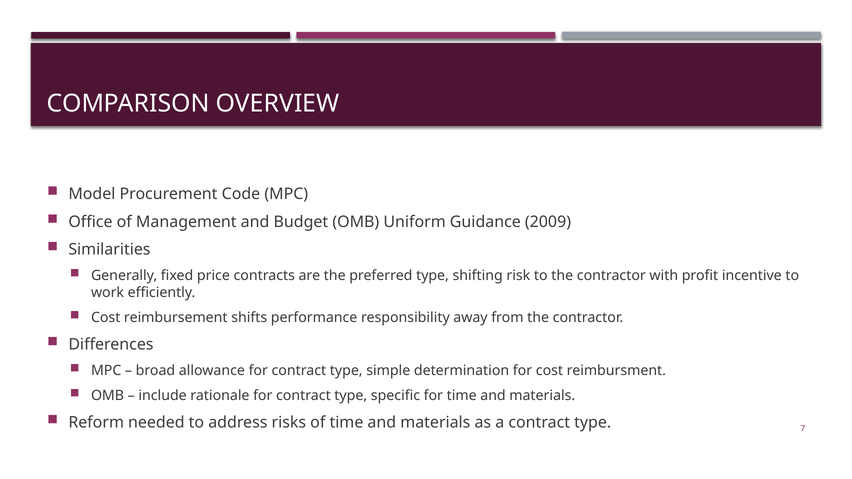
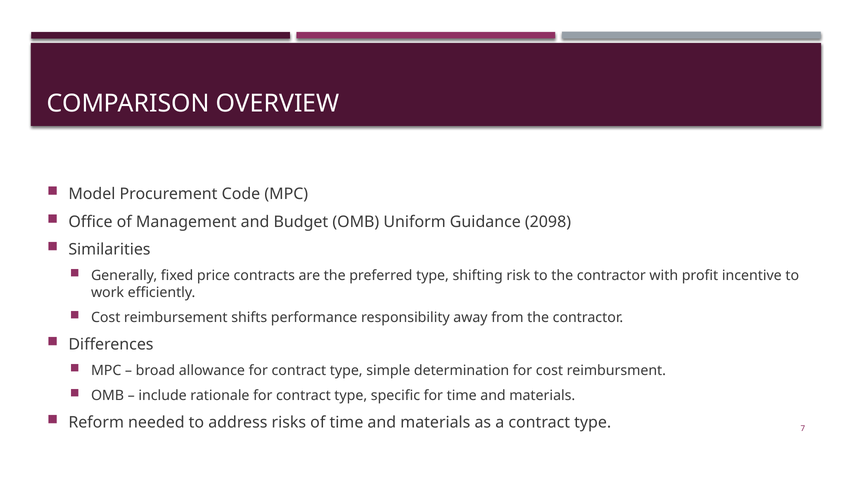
2009: 2009 -> 2098 (548, 222)
